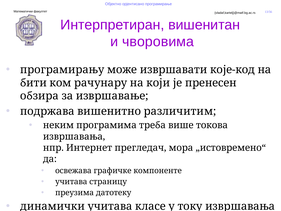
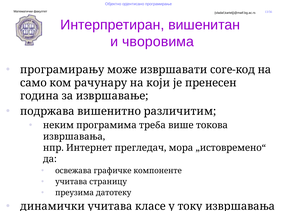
које-код: које-код -> core-код (233, 70)
бити: бити -> само (33, 83)
обзира: обзира -> година (40, 96)
